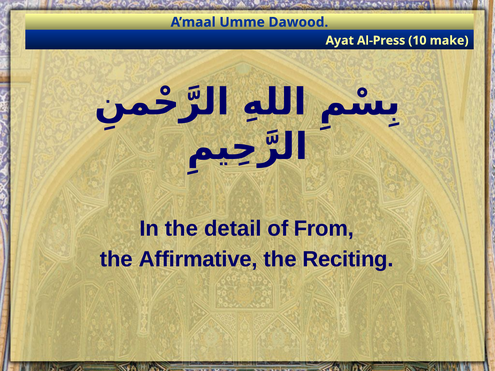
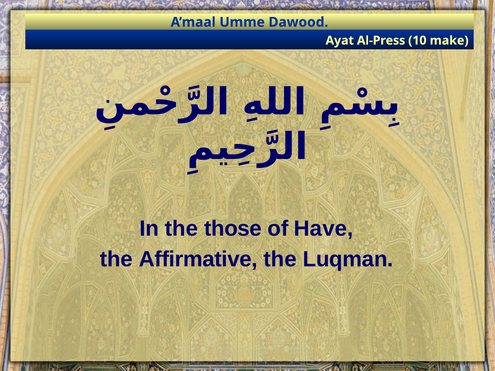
detail: detail -> those (233, 229)
From: From -> Have (324, 229)
Reciting: Reciting -> Luqman (348, 259)
